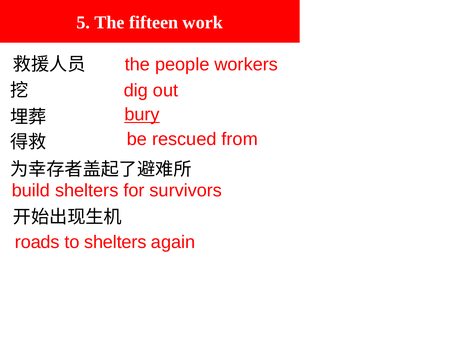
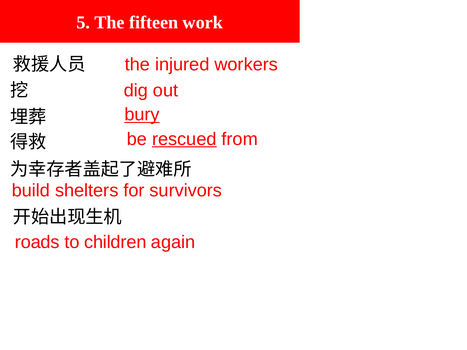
people: people -> injured (182, 65)
rescued underline: none -> present (184, 139)
to shelters: shelters -> children (115, 242)
